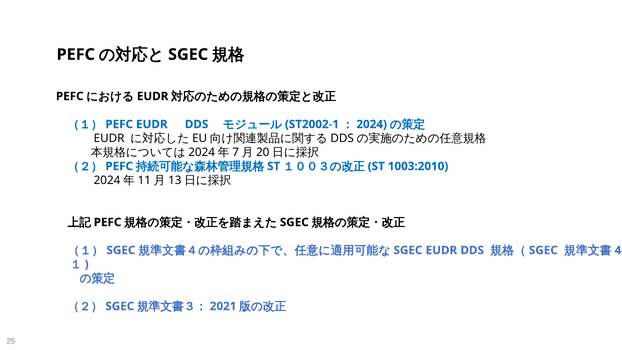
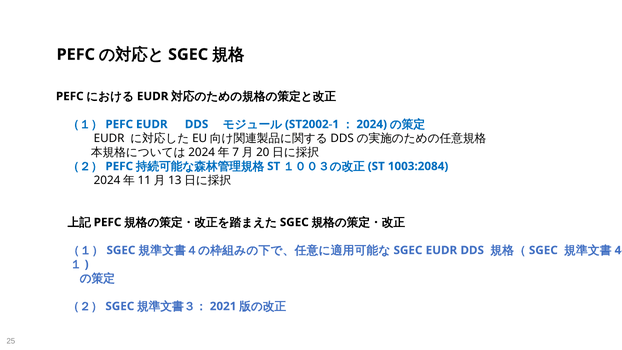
1003:2010: 1003:2010 -> 1003:2084 (418, 166)
